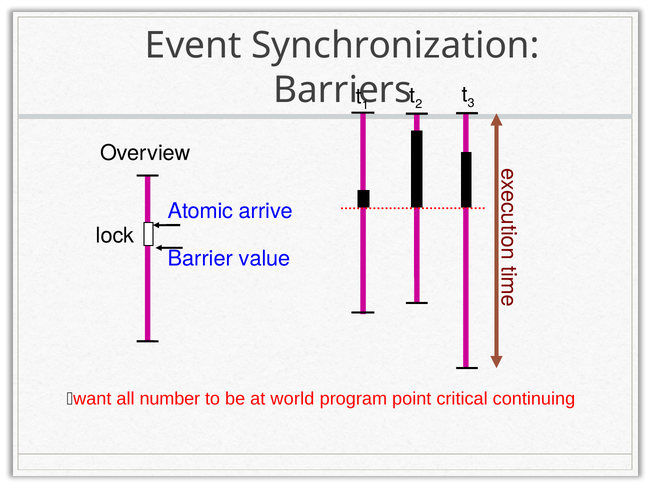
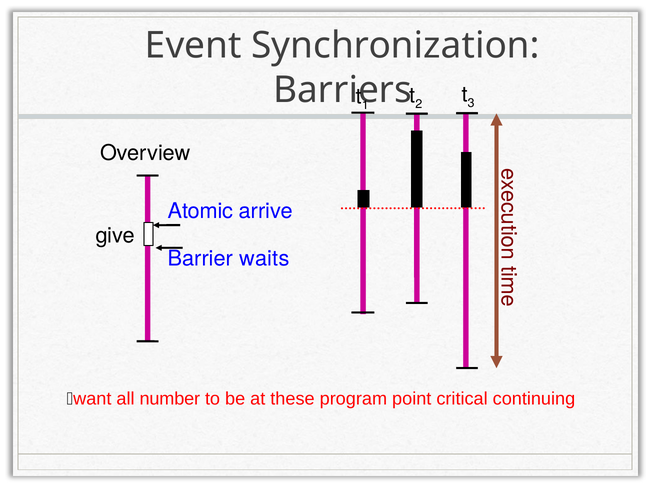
lock: lock -> give (115, 236)
value: value -> waits (264, 259)
world: world -> these (292, 399)
